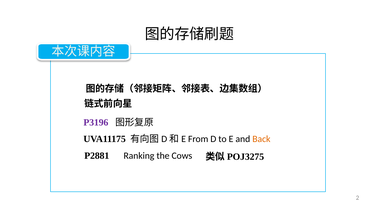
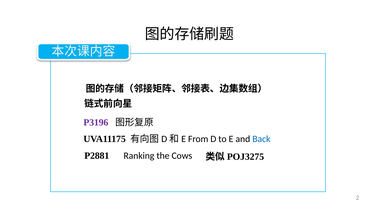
Back colour: orange -> blue (261, 139)
